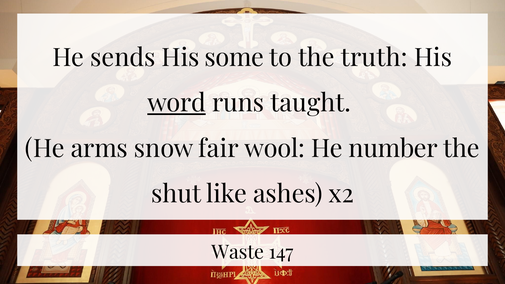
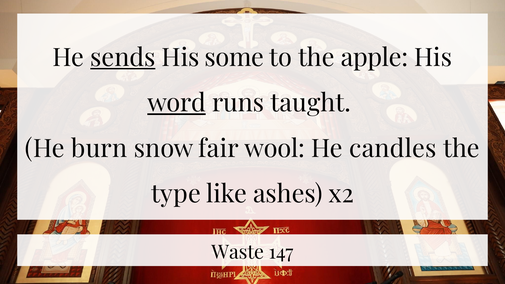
sends underline: none -> present (123, 58)
truth: truth -> apple (374, 58)
arms: arms -> burn (99, 149)
number: number -> candles (393, 149)
shut: shut -> type (176, 194)
